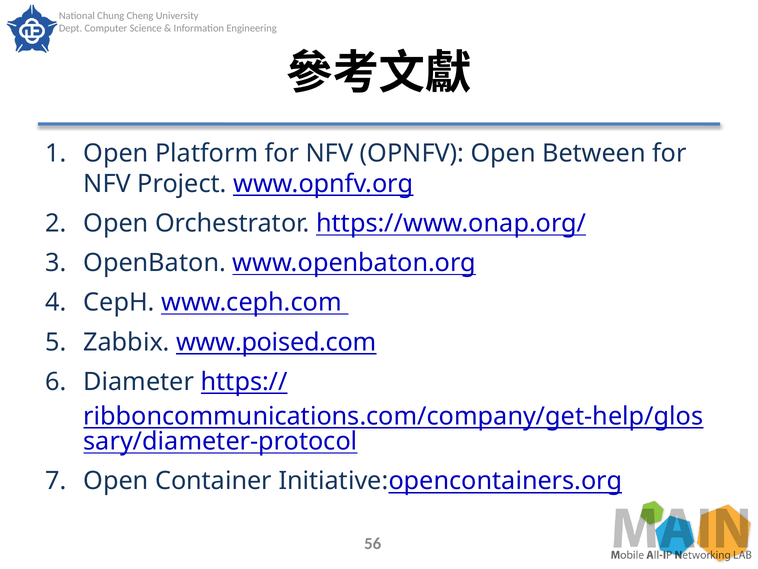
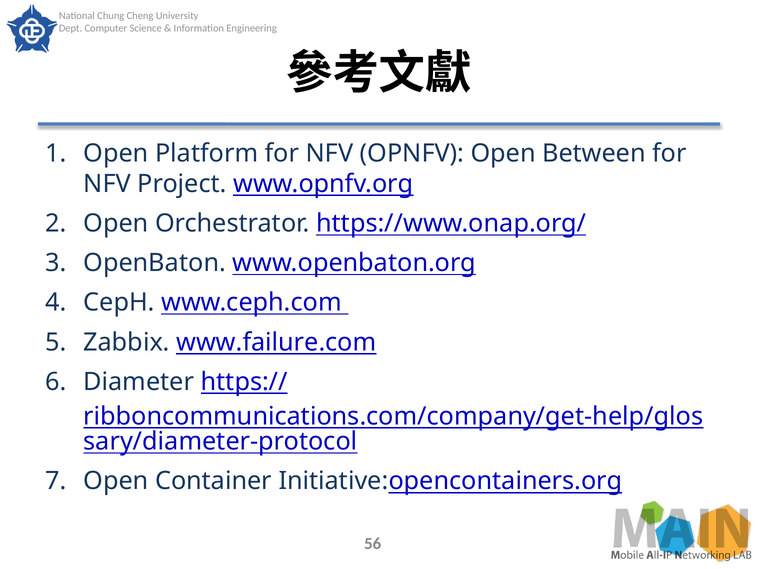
www.poised.com: www.poised.com -> www.failure.com (276, 342)
